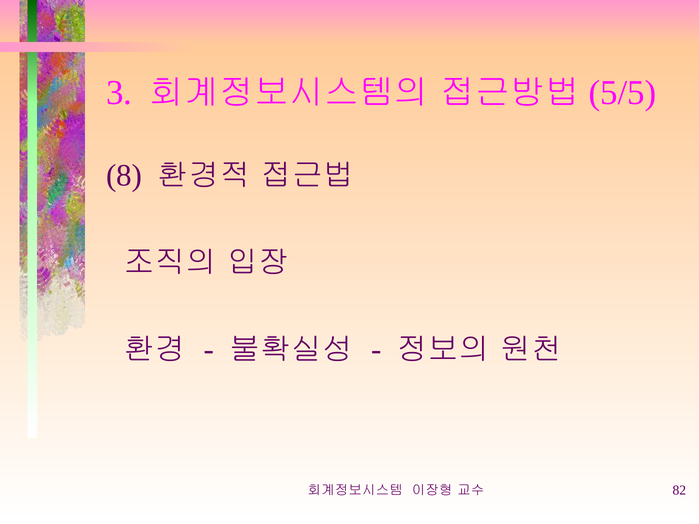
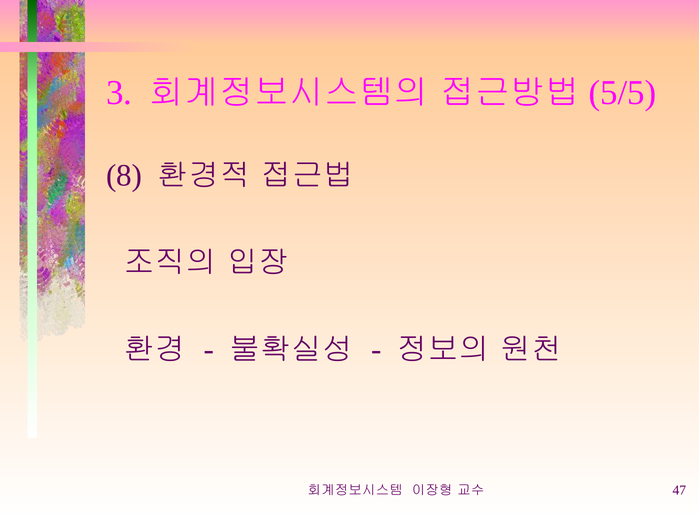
82: 82 -> 47 (679, 490)
